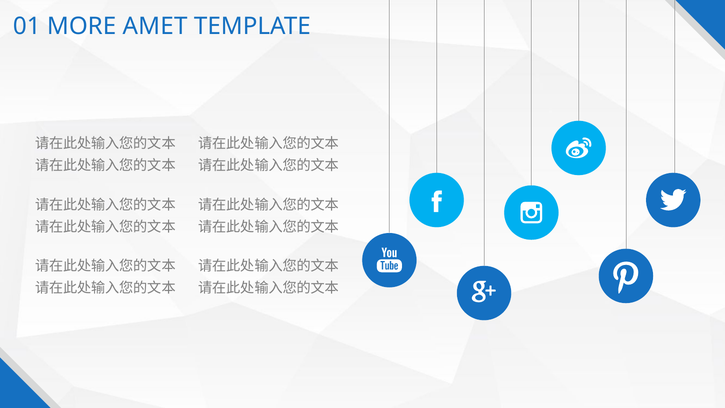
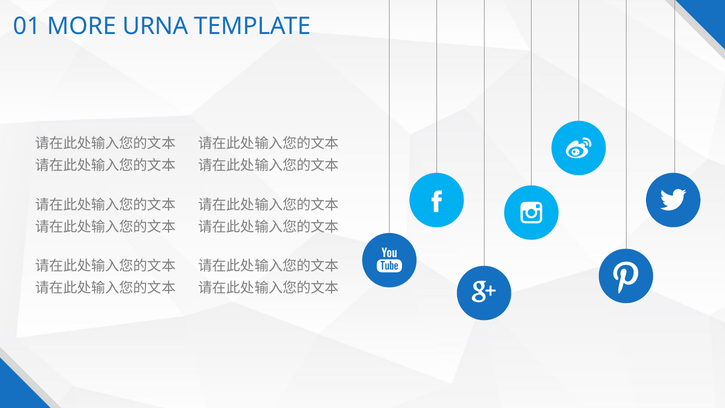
AMET: AMET -> URNA (155, 26)
